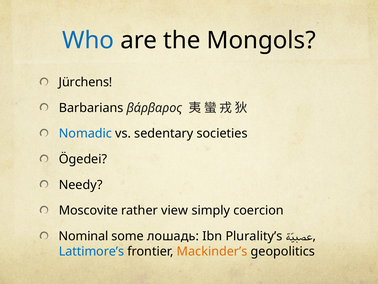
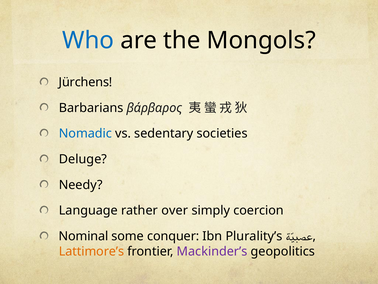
Ögedei: Ögedei -> Deluge (83, 159)
Moscovite: Moscovite -> Language (88, 210)
view: view -> over (175, 210)
лошадь: лошадь -> conquer (173, 236)
Lattimore’s colour: blue -> orange (91, 251)
Mackinder’s colour: orange -> purple (212, 251)
